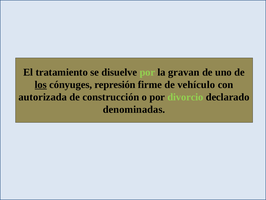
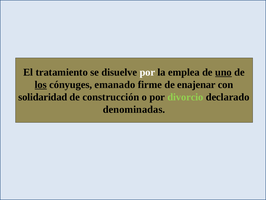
por colour: light green -> white (147, 72)
gravan: gravan -> emplea (184, 72)
uno underline: none -> present (223, 72)
represión: represión -> emanado (115, 84)
vehículo: vehículo -> enajenar (196, 84)
autorizada: autorizada -> solidaridad (43, 97)
